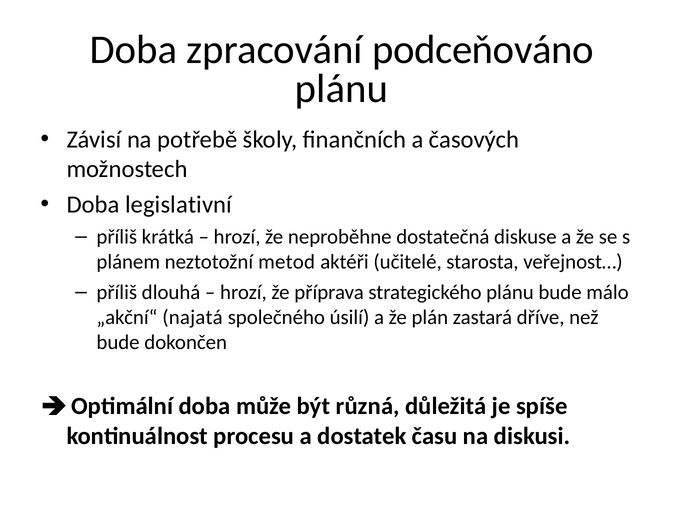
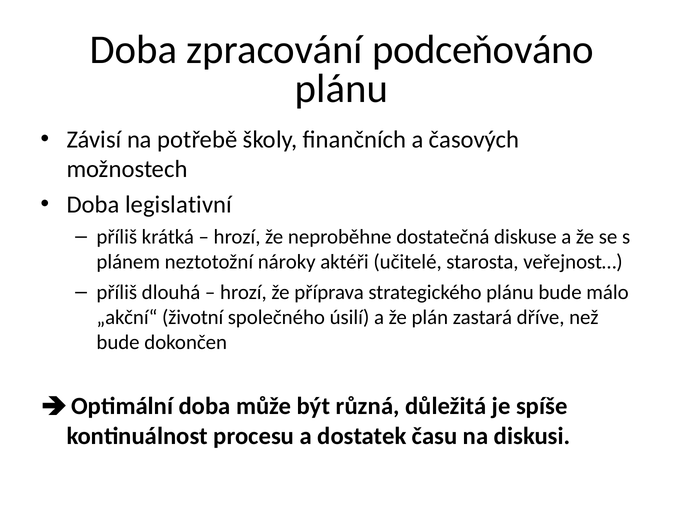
metod: metod -> nároky (287, 262)
najatá: najatá -> životní (193, 317)
